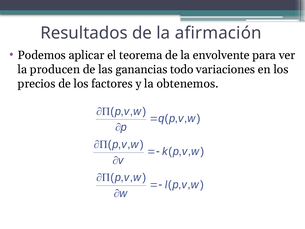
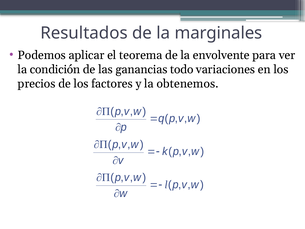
afirmación: afirmación -> marginales (218, 33)
producen: producen -> condición (55, 69)
